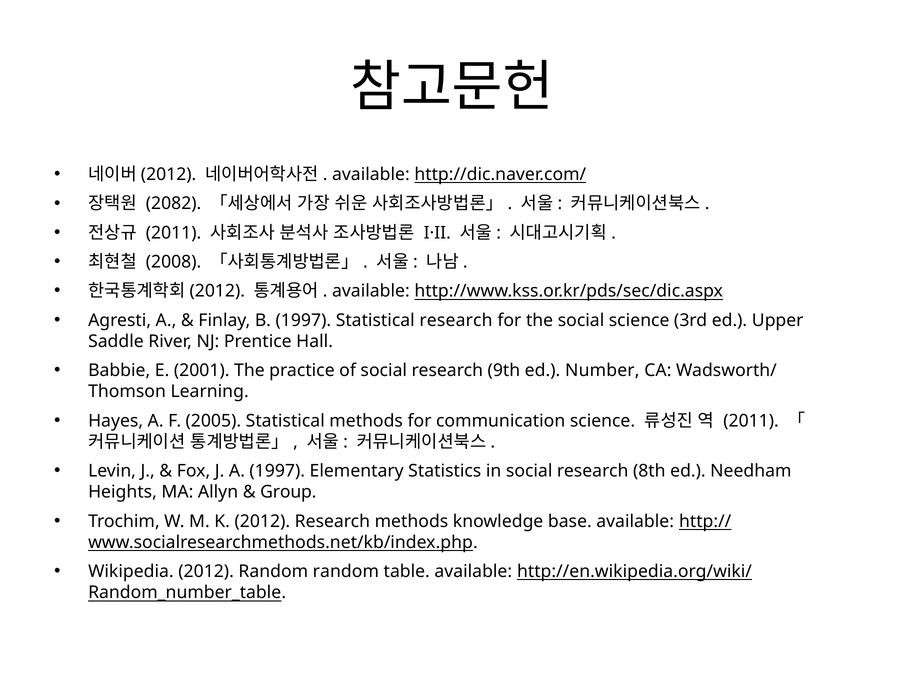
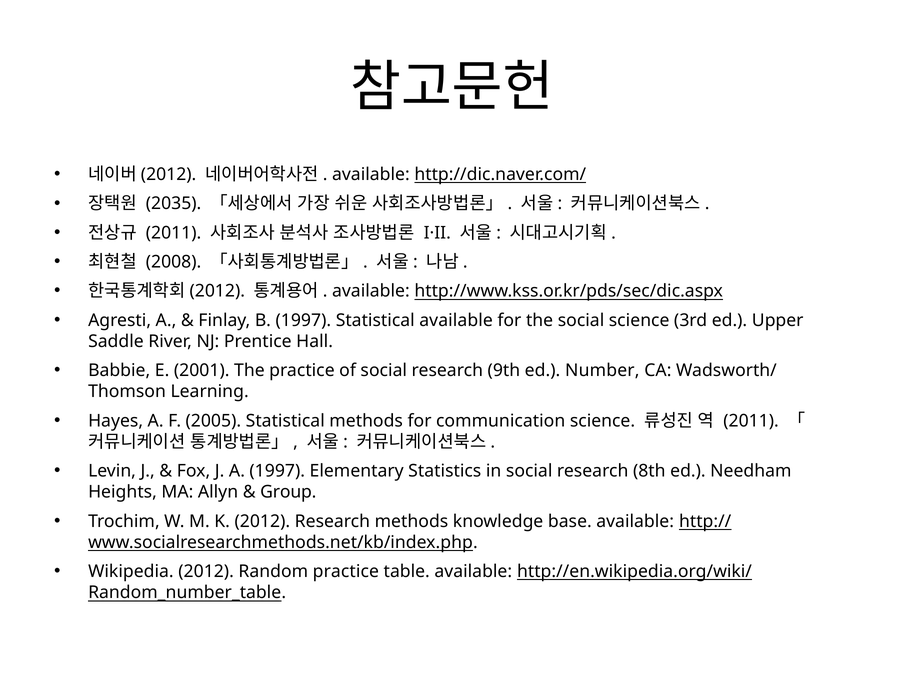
2082: 2082 -> 2035 (174, 204)
Statistical research: research -> available (456, 320)
Random random: random -> practice (346, 572)
